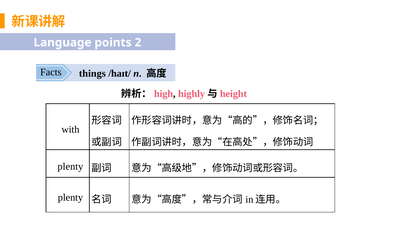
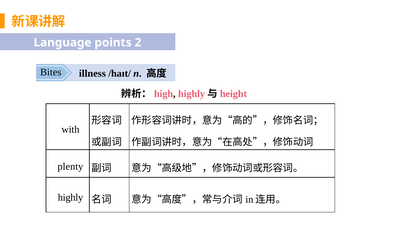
Facts: Facts -> Bites (51, 72)
things: things -> illness (92, 73)
plenty: plenty -> highly (71, 198)
